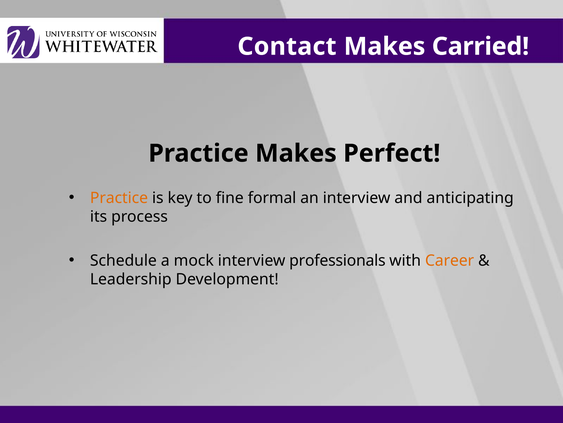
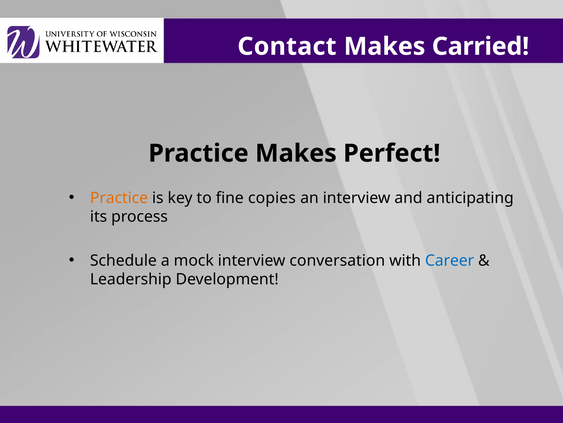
formal: formal -> copies (272, 197)
professionals: professionals -> conversation (337, 260)
Career colour: orange -> blue (450, 260)
